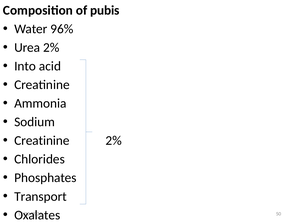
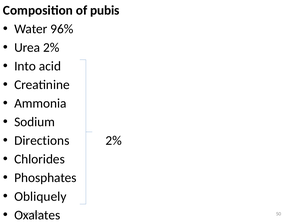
Creatinine: Creatinine -> Directions (42, 141)
Transport: Transport -> Obliquely (40, 197)
